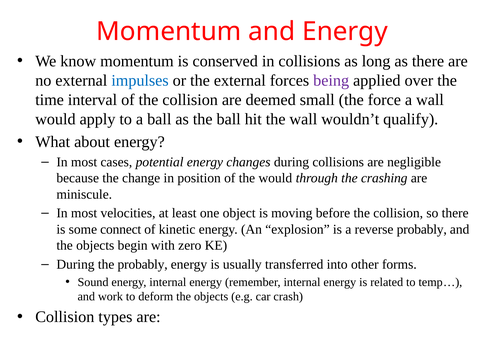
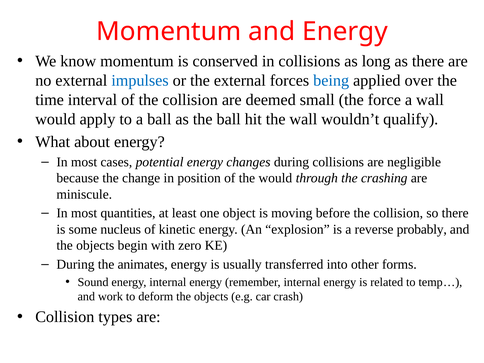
being colour: purple -> blue (331, 80)
velocities: velocities -> quantities (128, 213)
connect: connect -> nucleus (121, 229)
the probably: probably -> animates (143, 264)
